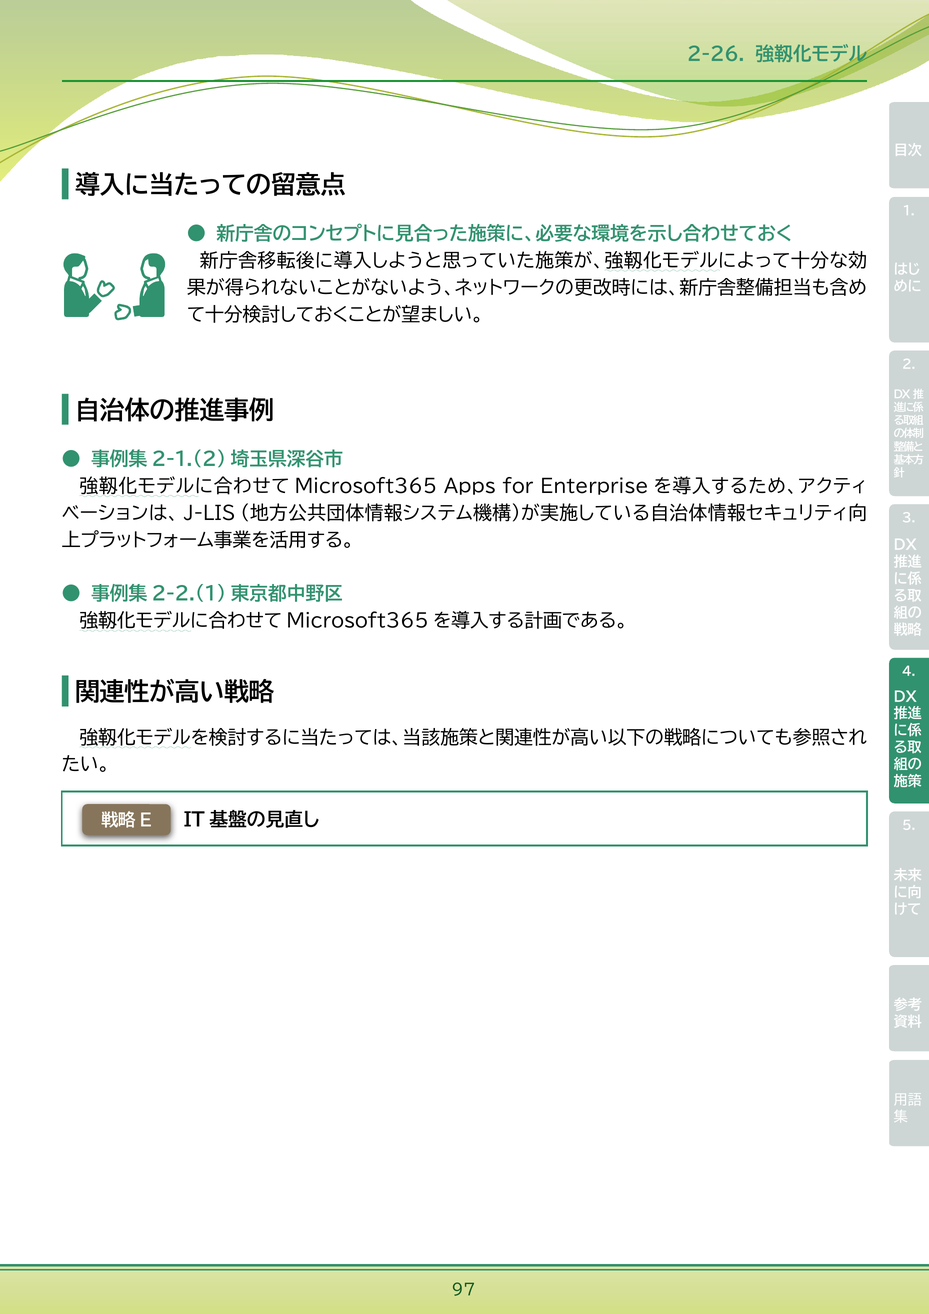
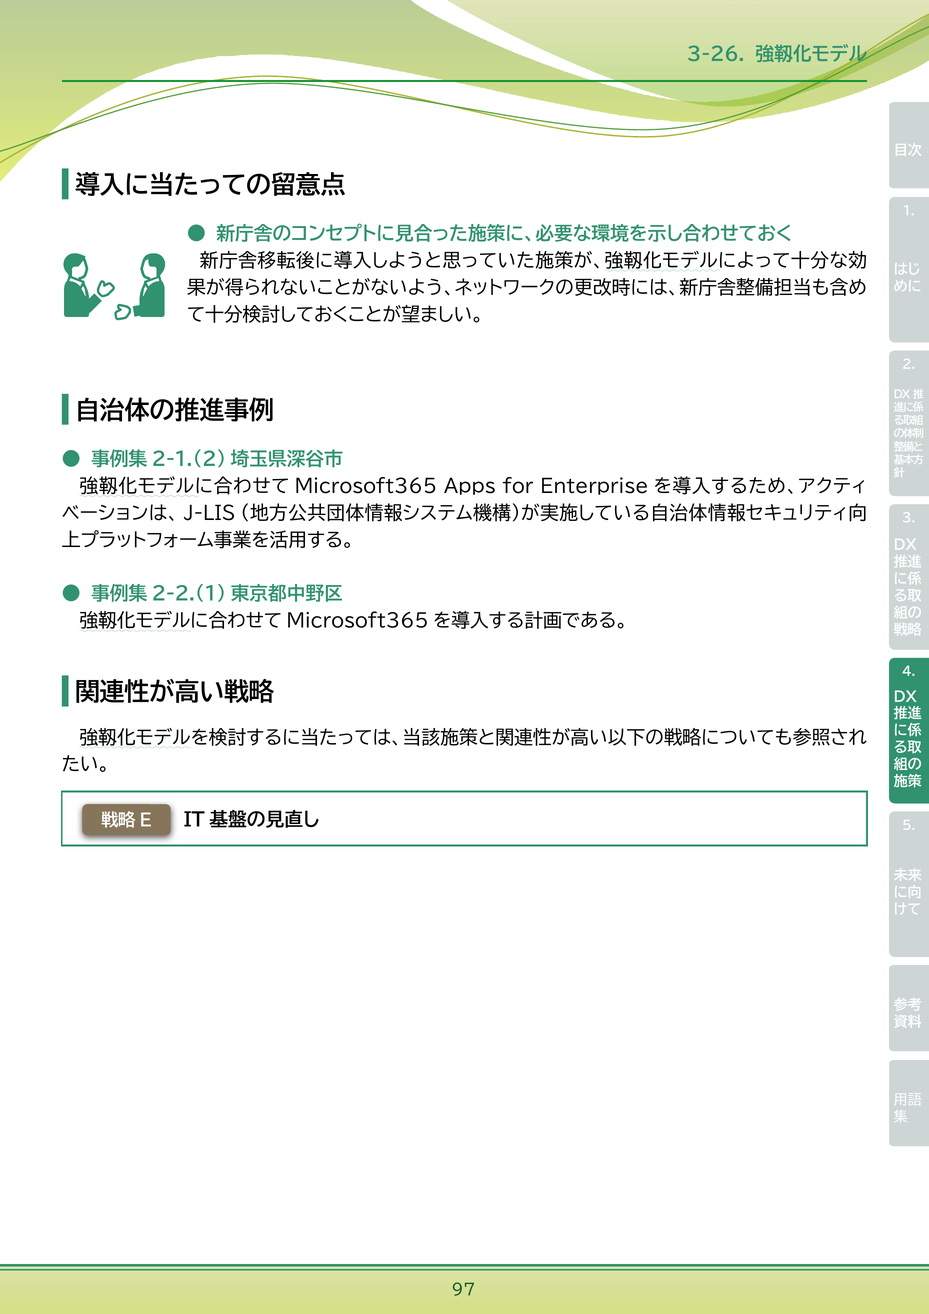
2-26: 2-26 -> 3-26 (716, 55)
